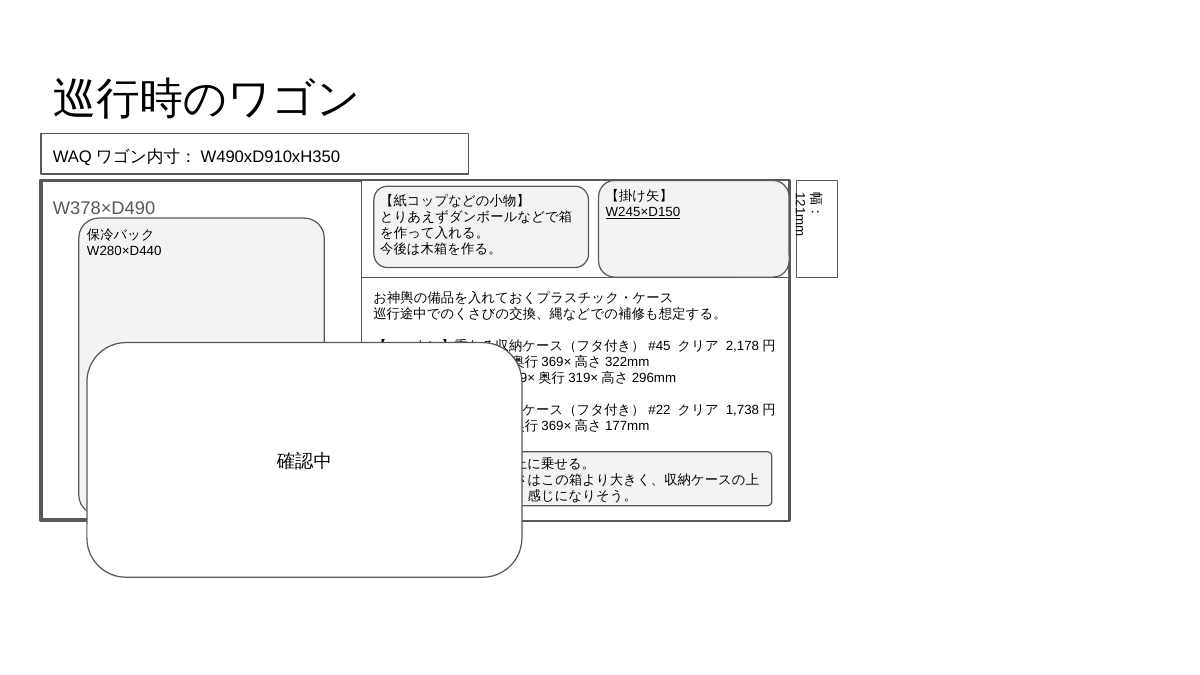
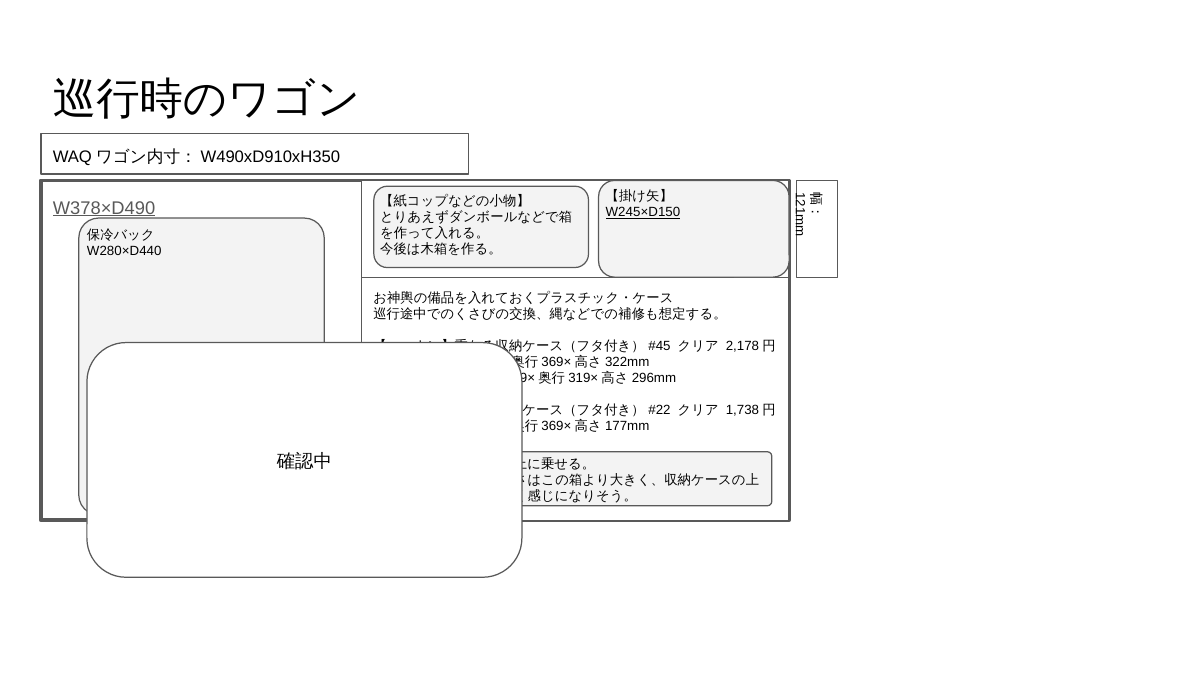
W378×D490 underline: none -> present (104, 208)
